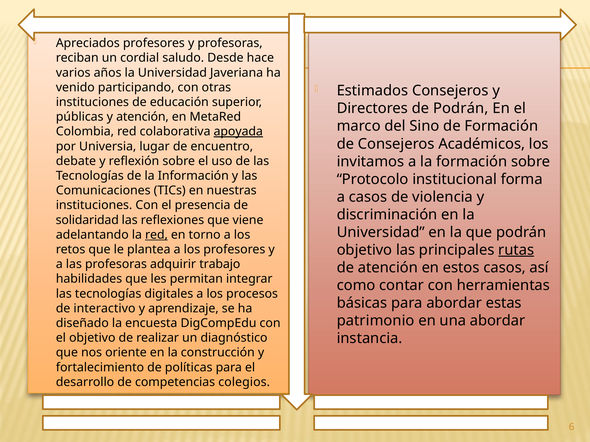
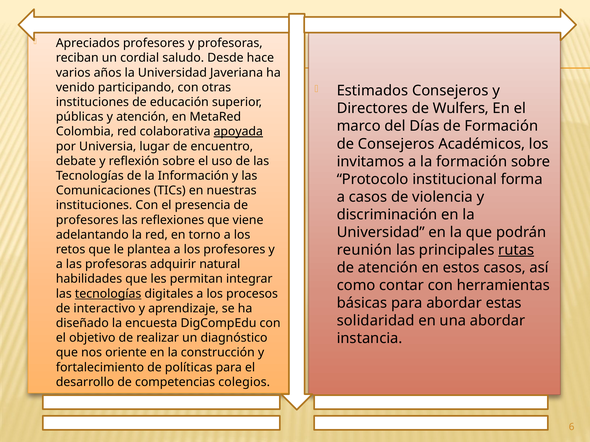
de Podrán: Podrán -> Wulfers (461, 109)
Sino: Sino -> Días (424, 126)
solidaridad: solidaridad -> profesores (87, 220)
red underline: present -> none (156, 235)
objetivo: objetivo -> reunión (364, 250)
trabajo: trabajo -> natural (220, 264)
tecnologías underline: none -> present (108, 294)
patrimonio: patrimonio -> solidaridad (376, 321)
